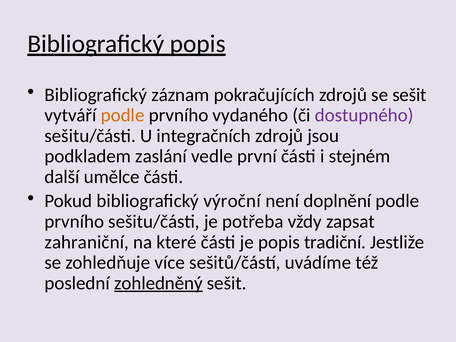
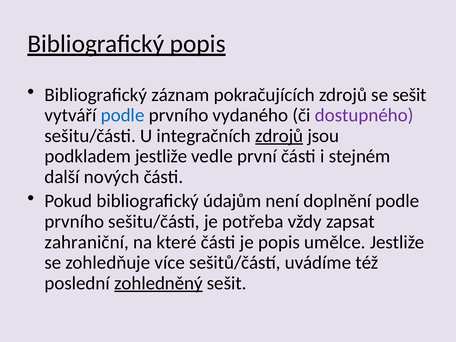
podle colour: orange -> blue (123, 115)
zdrojů underline: none -> present (279, 136)
podkladem zaslání: zaslání -> jestliže (161, 156)
umělce: umělce -> nových (112, 177)
výroční: výroční -> údajům (232, 201)
tradiční: tradiční -> umělce (335, 242)
